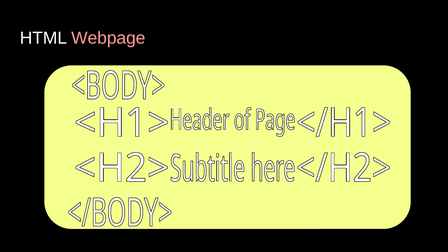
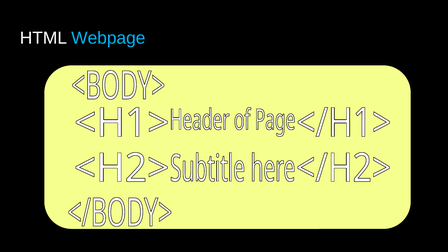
Webpage colour: pink -> light blue (108, 38)
